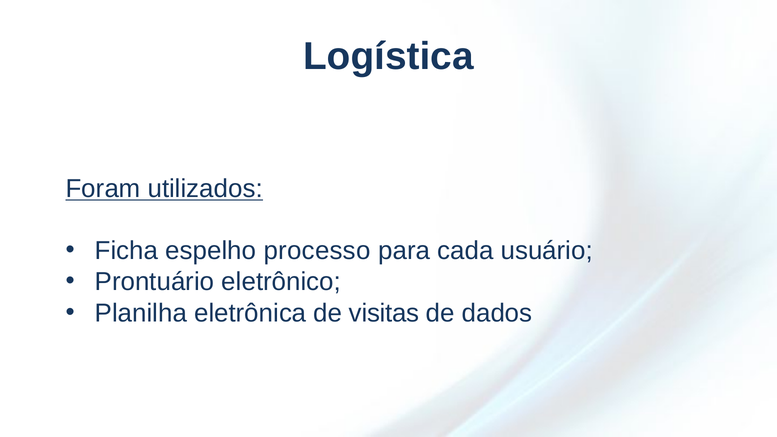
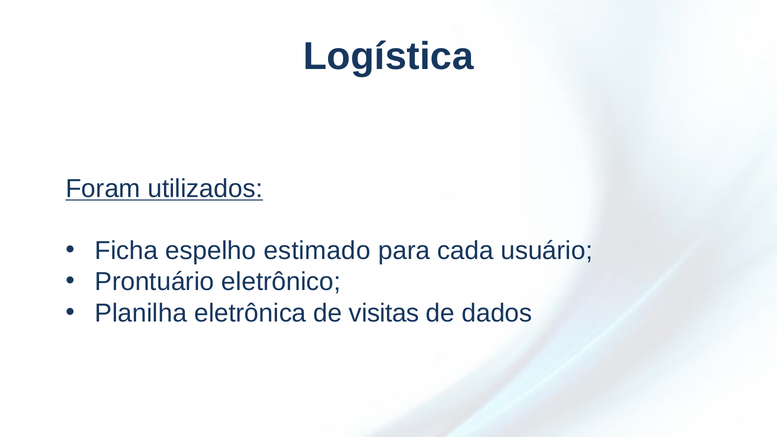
processo: processo -> estimado (317, 251)
